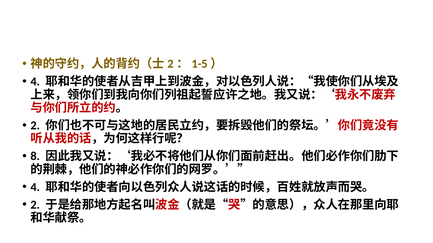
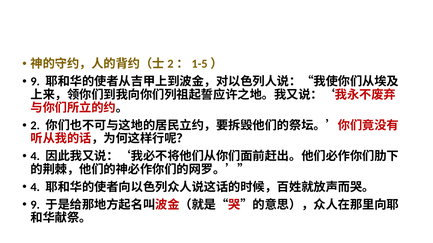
4: 4 -> 9 (35, 82)
8: 8 -> 4 (35, 157)
2: 2 -> 9 (35, 205)
